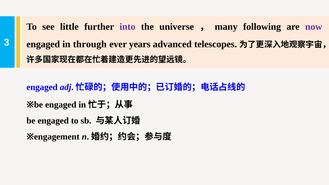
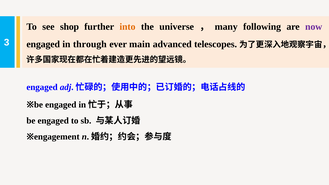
little: little -> shop (69, 27)
into colour: purple -> orange (127, 27)
years: years -> main (140, 44)
